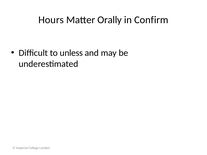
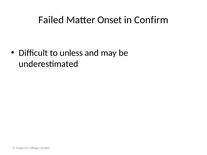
Hours: Hours -> Failed (51, 20)
Orally: Orally -> Onset (110, 20)
